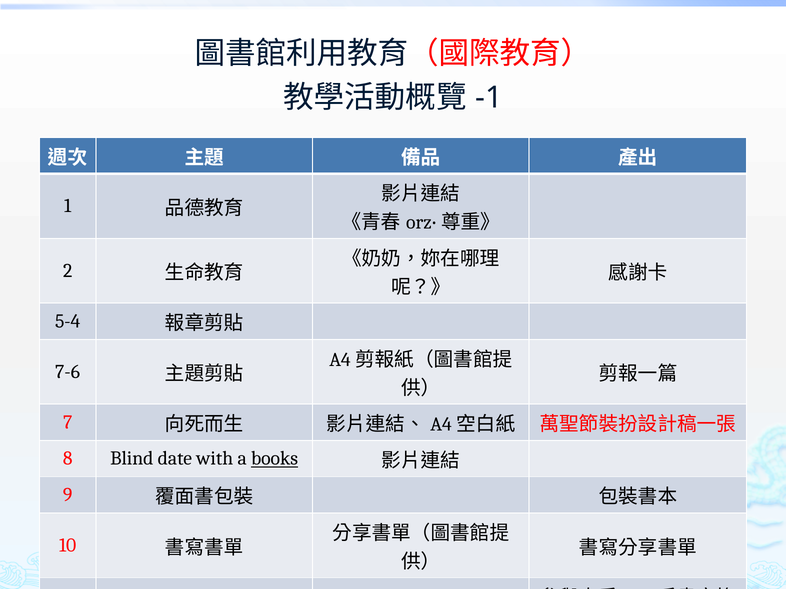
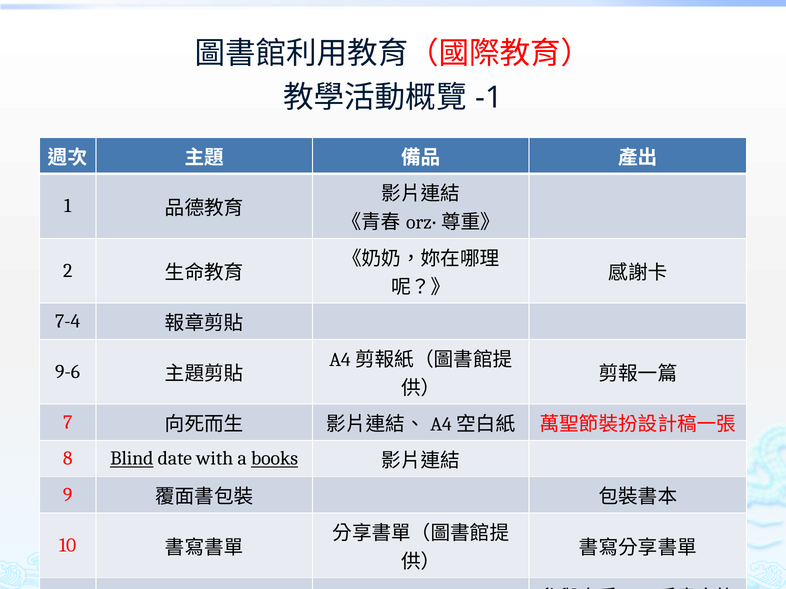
5-4: 5-4 -> 7-4 (68, 321)
7-6: 7-6 -> 9-6 (68, 372)
Blind underline: none -> present (132, 459)
